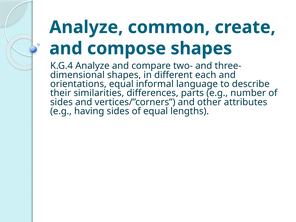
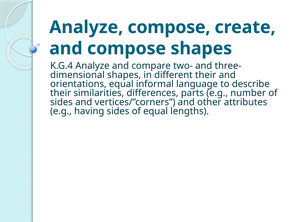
Analyze common: common -> compose (169, 27)
different each: each -> their (206, 75)
